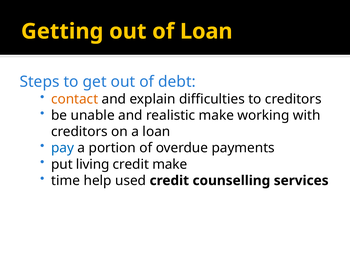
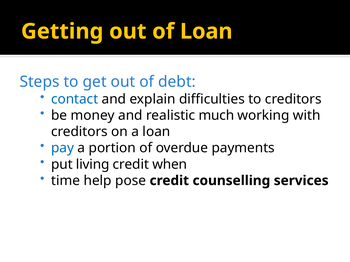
contact colour: orange -> blue (75, 99)
unable: unable -> money (93, 116)
realistic make: make -> much (216, 116)
credit make: make -> when (170, 165)
used: used -> pose (131, 181)
